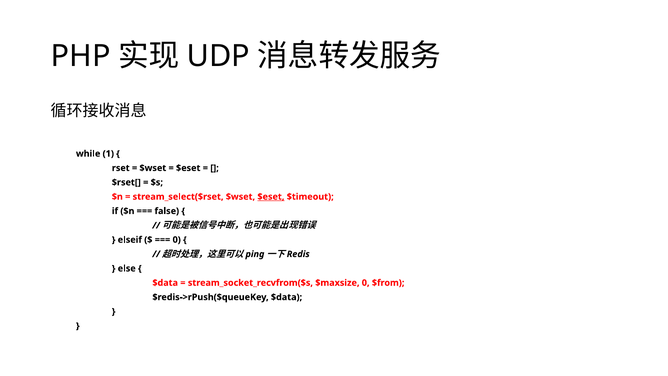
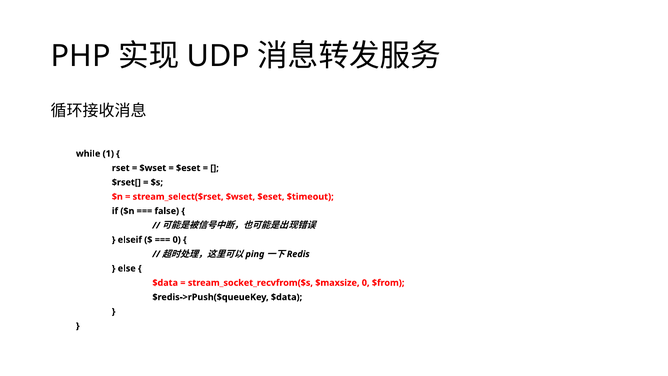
$eset underline: present -> none (271, 197)
